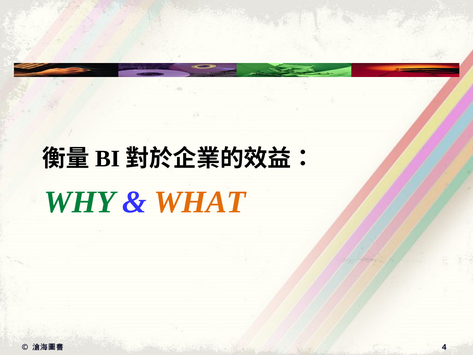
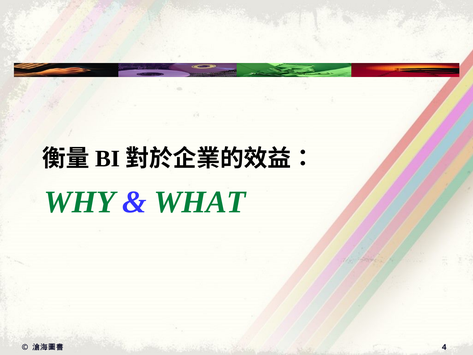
WHAT colour: orange -> green (200, 202)
